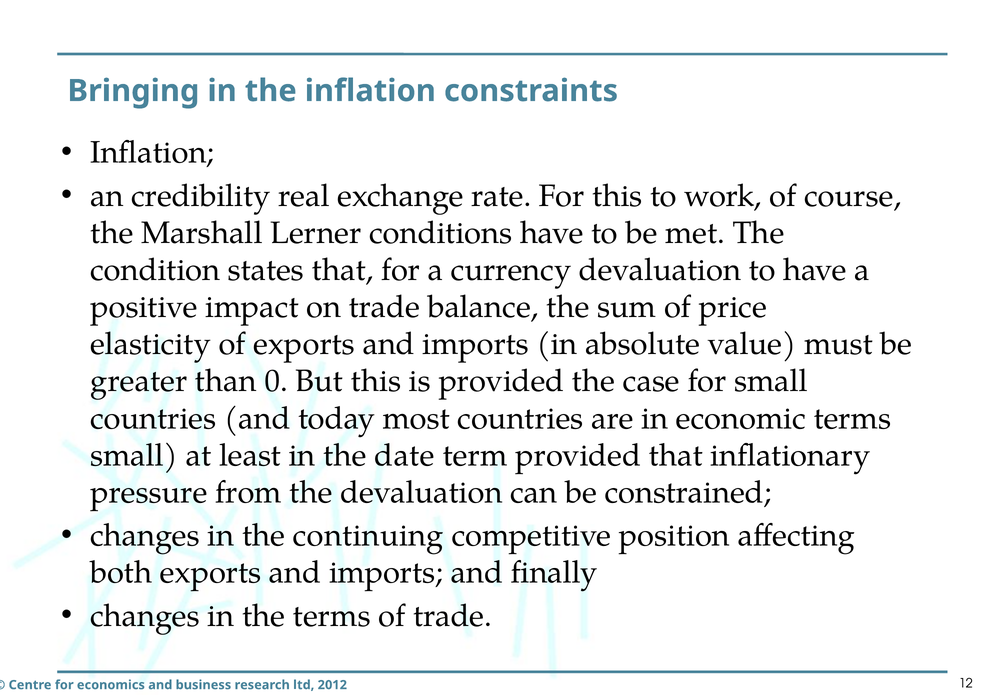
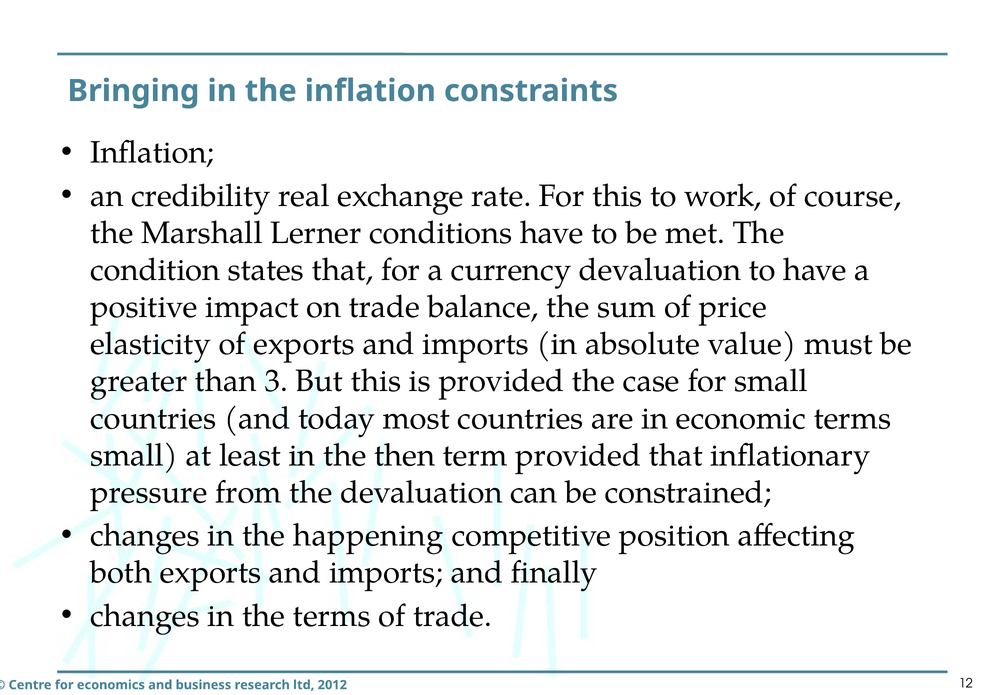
0: 0 -> 3 (276, 381)
date: date -> then (405, 455)
continuing: continuing -> happening (368, 536)
